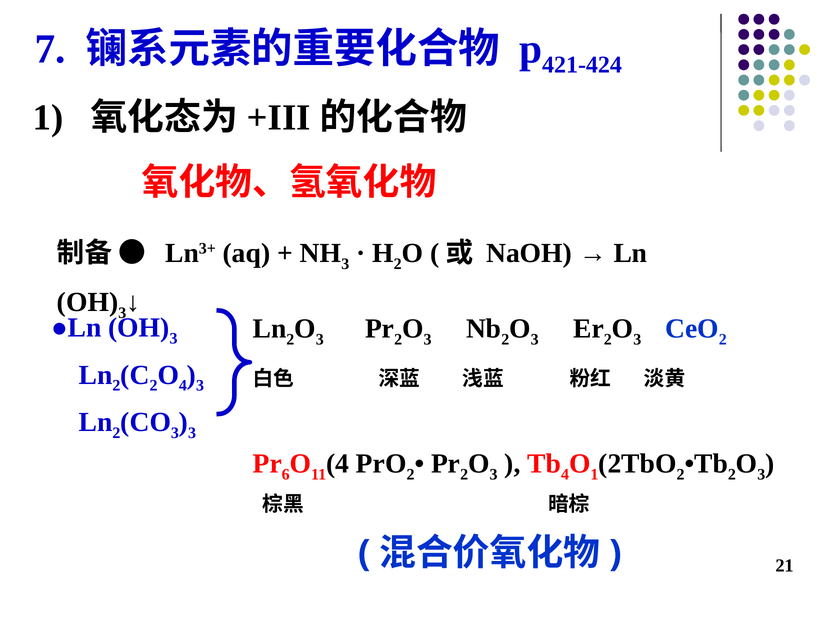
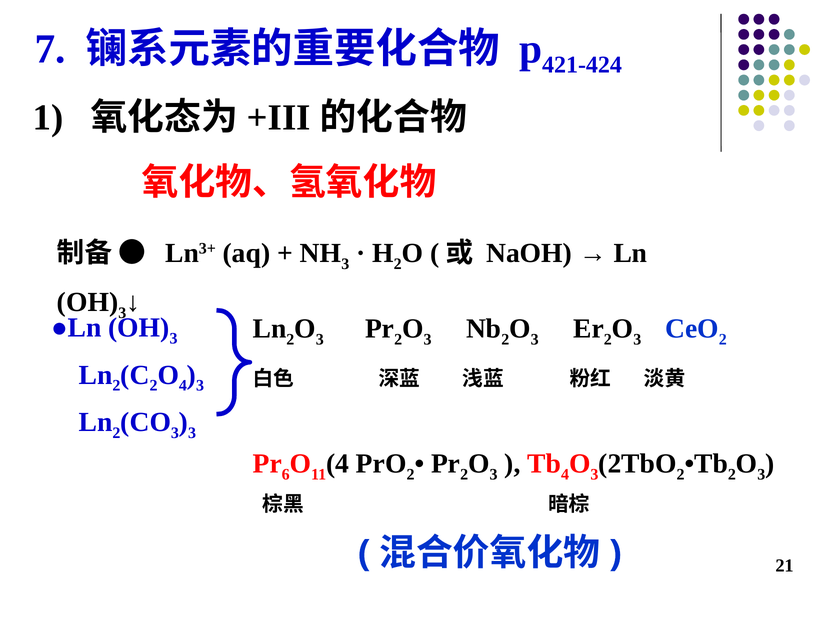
1: 1 -> 3 (594, 475)
